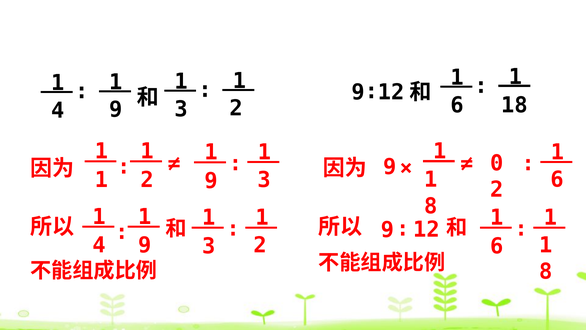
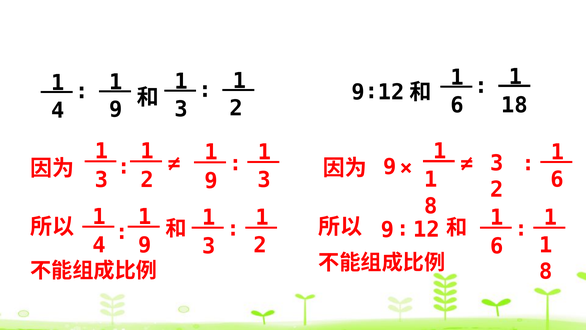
0: 0 -> 3 (497, 163)
1: 1 -> 3 (102, 180)
